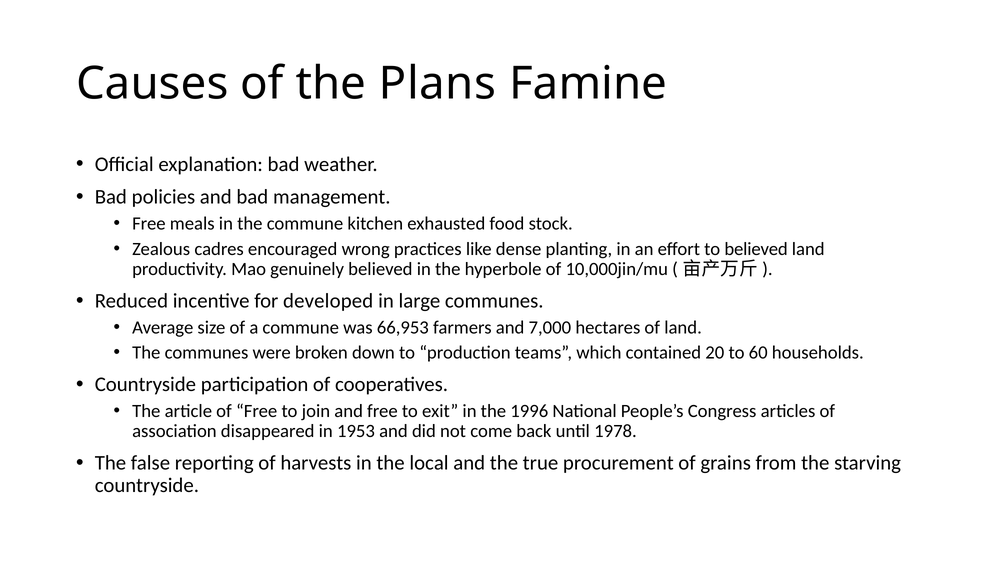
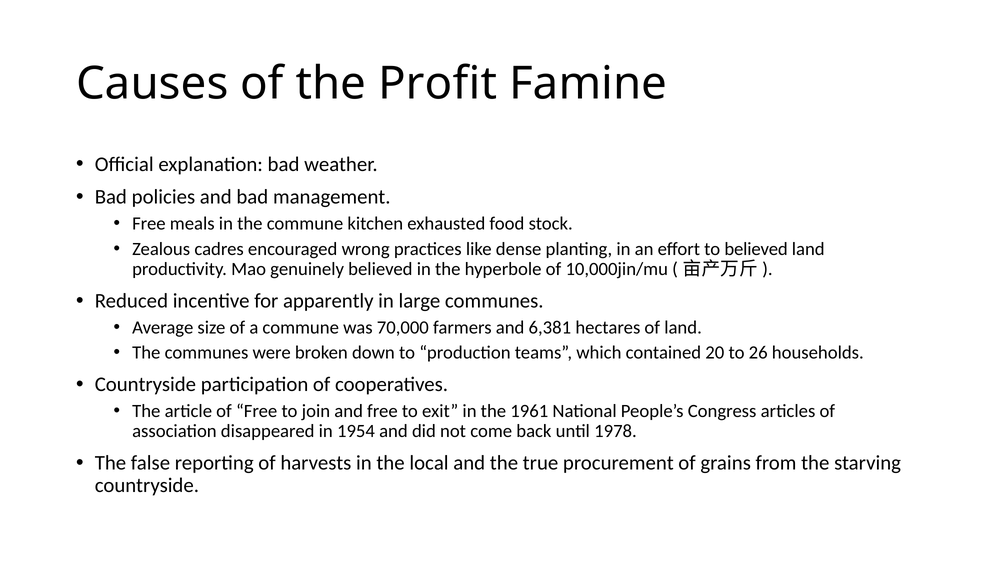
Plans: Plans -> Profit (438, 84)
developed: developed -> apparently (328, 301)
66,953: 66,953 -> 70,000 (403, 328)
7,000: 7,000 -> 6,381 (550, 328)
60: 60 -> 26 (758, 353)
1996: 1996 -> 1961 (529, 411)
1953: 1953 -> 1954 (356, 431)
